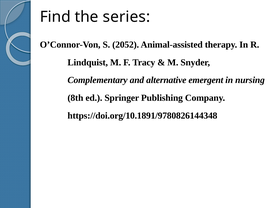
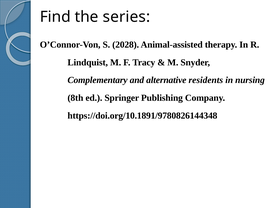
2052: 2052 -> 2028 (126, 45)
emergent: emergent -> residents (206, 80)
